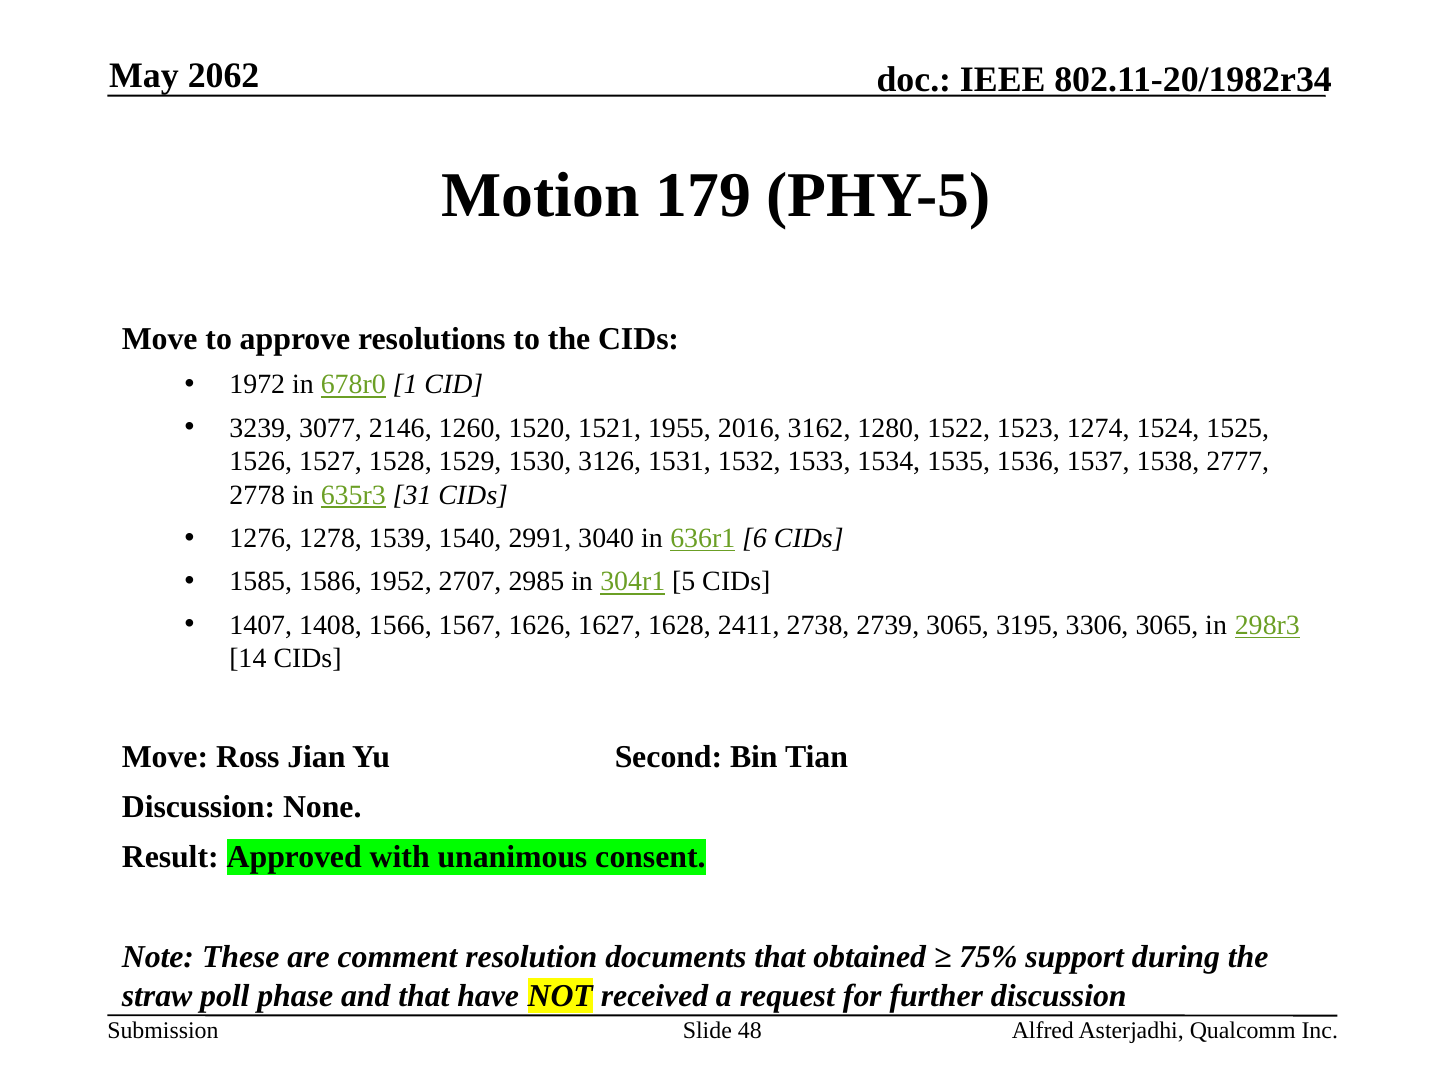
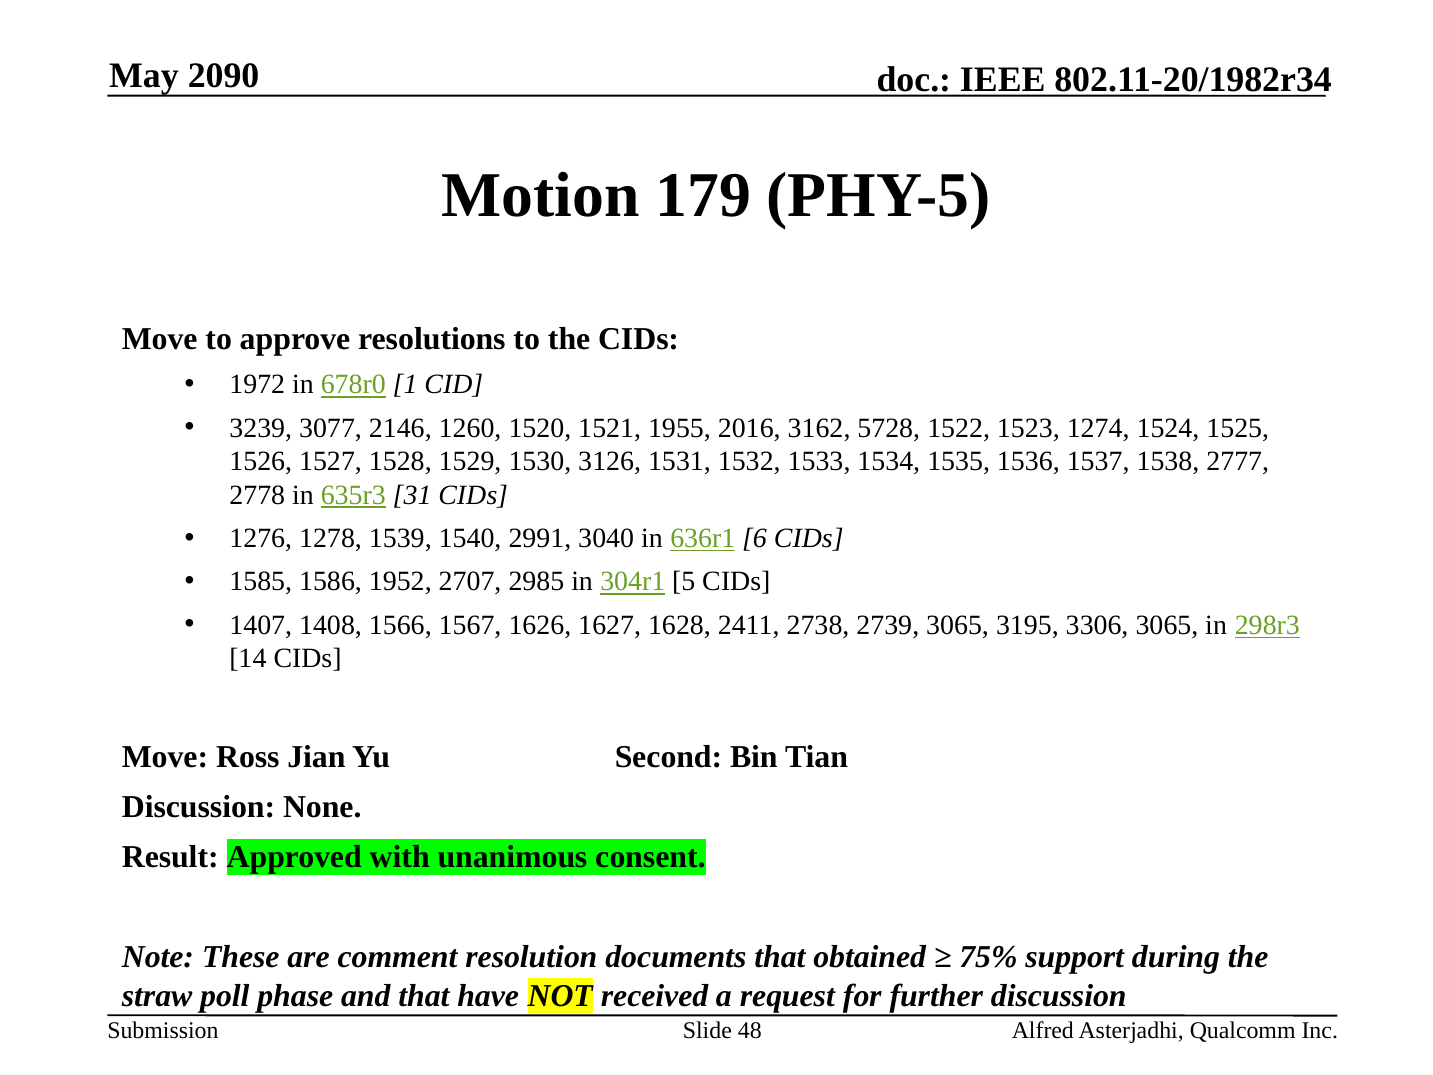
2062: 2062 -> 2090 (224, 76)
1280: 1280 -> 5728 (889, 428)
